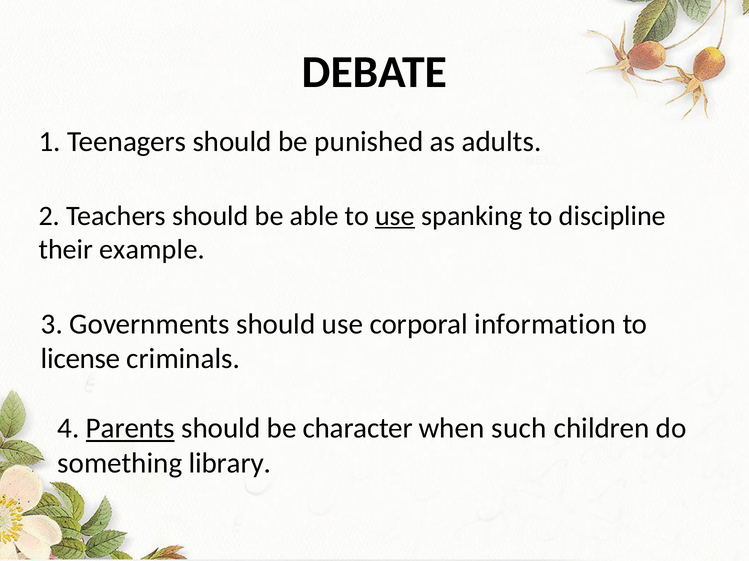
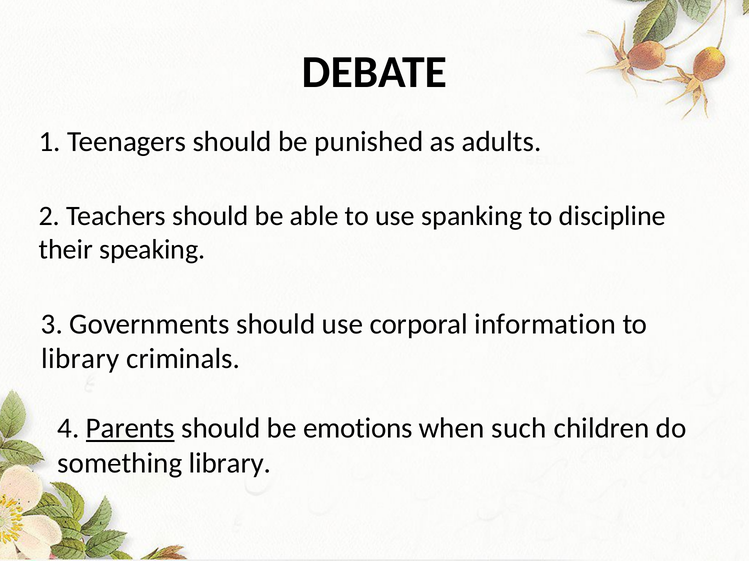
use underline: present -> none (395, 216)
example: example -> speaking (152, 250)
license: license -> library (80, 359)
character: character -> emotions (358, 429)
